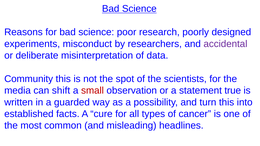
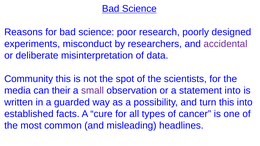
shift: shift -> their (61, 91)
small colour: red -> purple (92, 91)
statement true: true -> into (233, 91)
